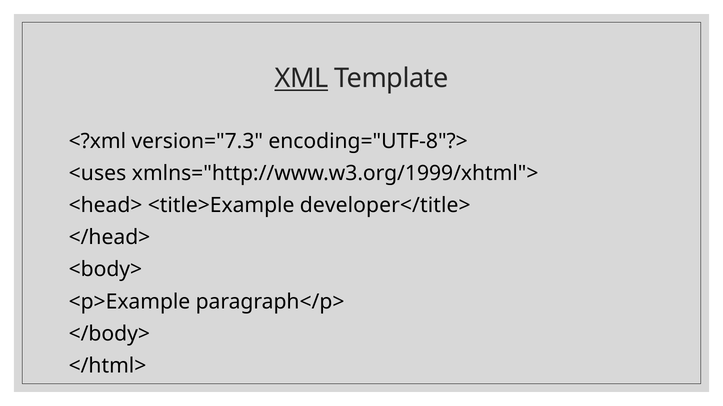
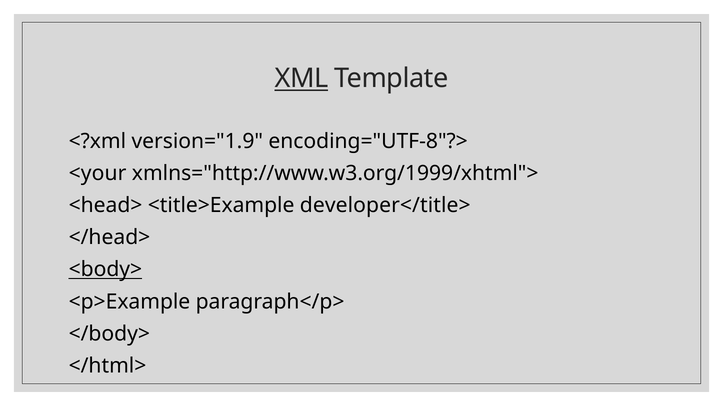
version="7.3: version="7.3 -> version="1.9 (197, 142)
<uses: <uses -> <your (98, 174)
<body> underline: none -> present (105, 270)
